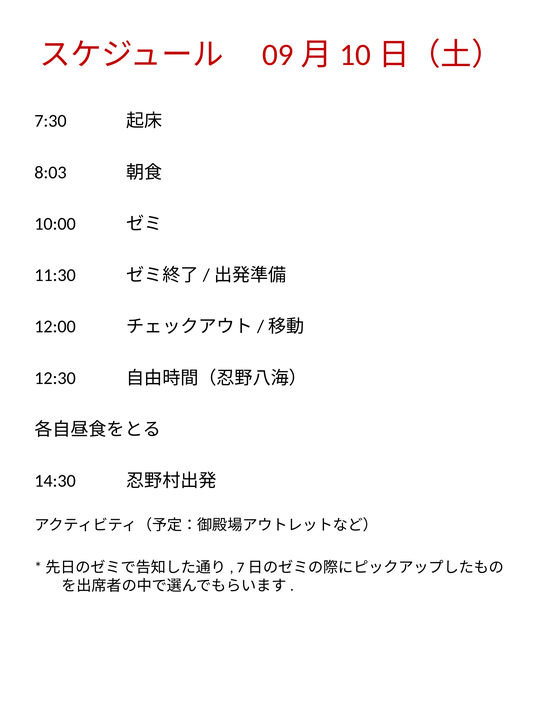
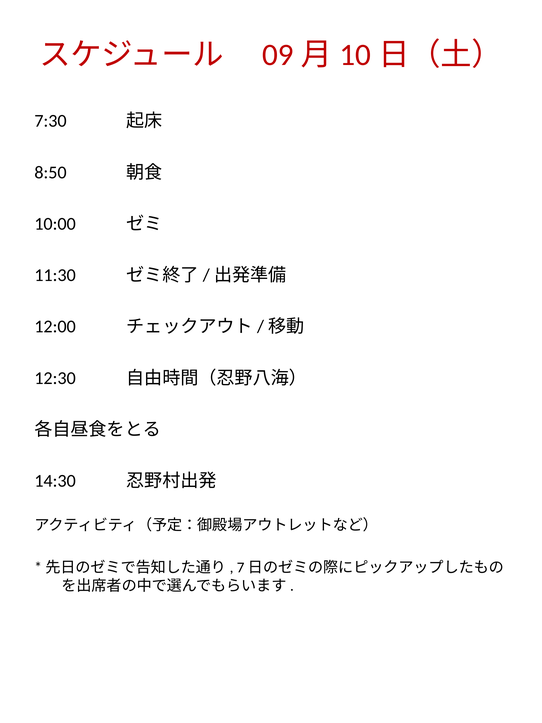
8:03: 8:03 -> 8:50 (50, 172)
